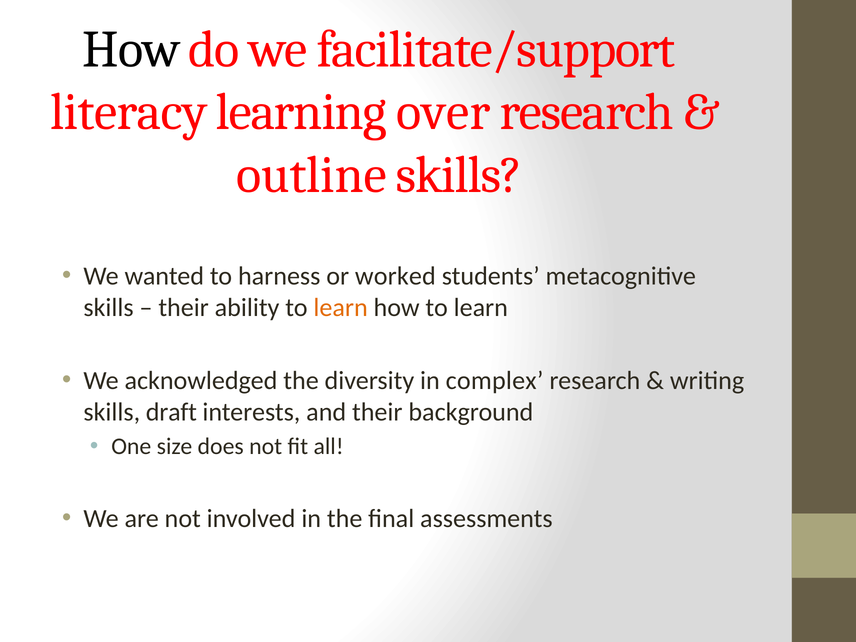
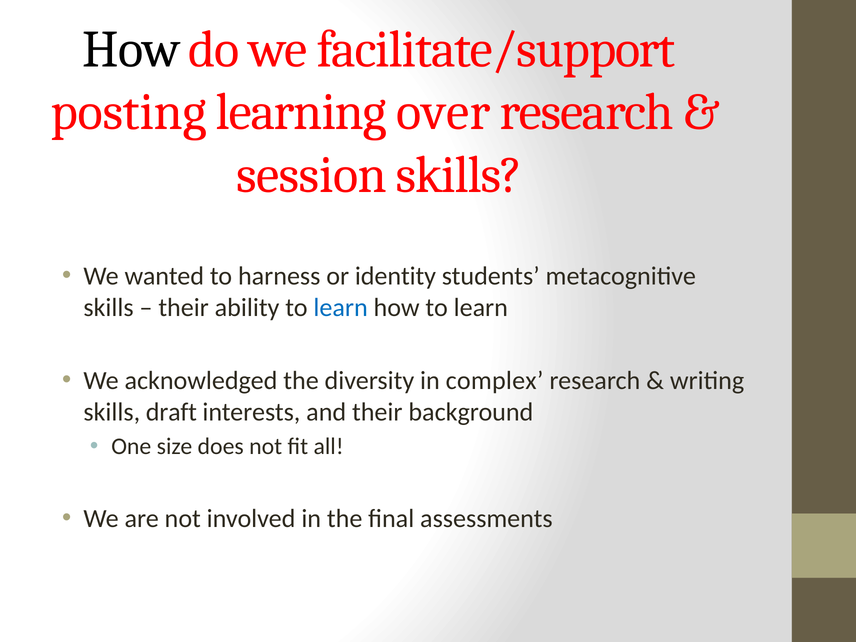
literacy: literacy -> posting (129, 112)
outline: outline -> session (312, 175)
worked: worked -> identity (395, 276)
learn colour: orange -> blue (341, 307)
